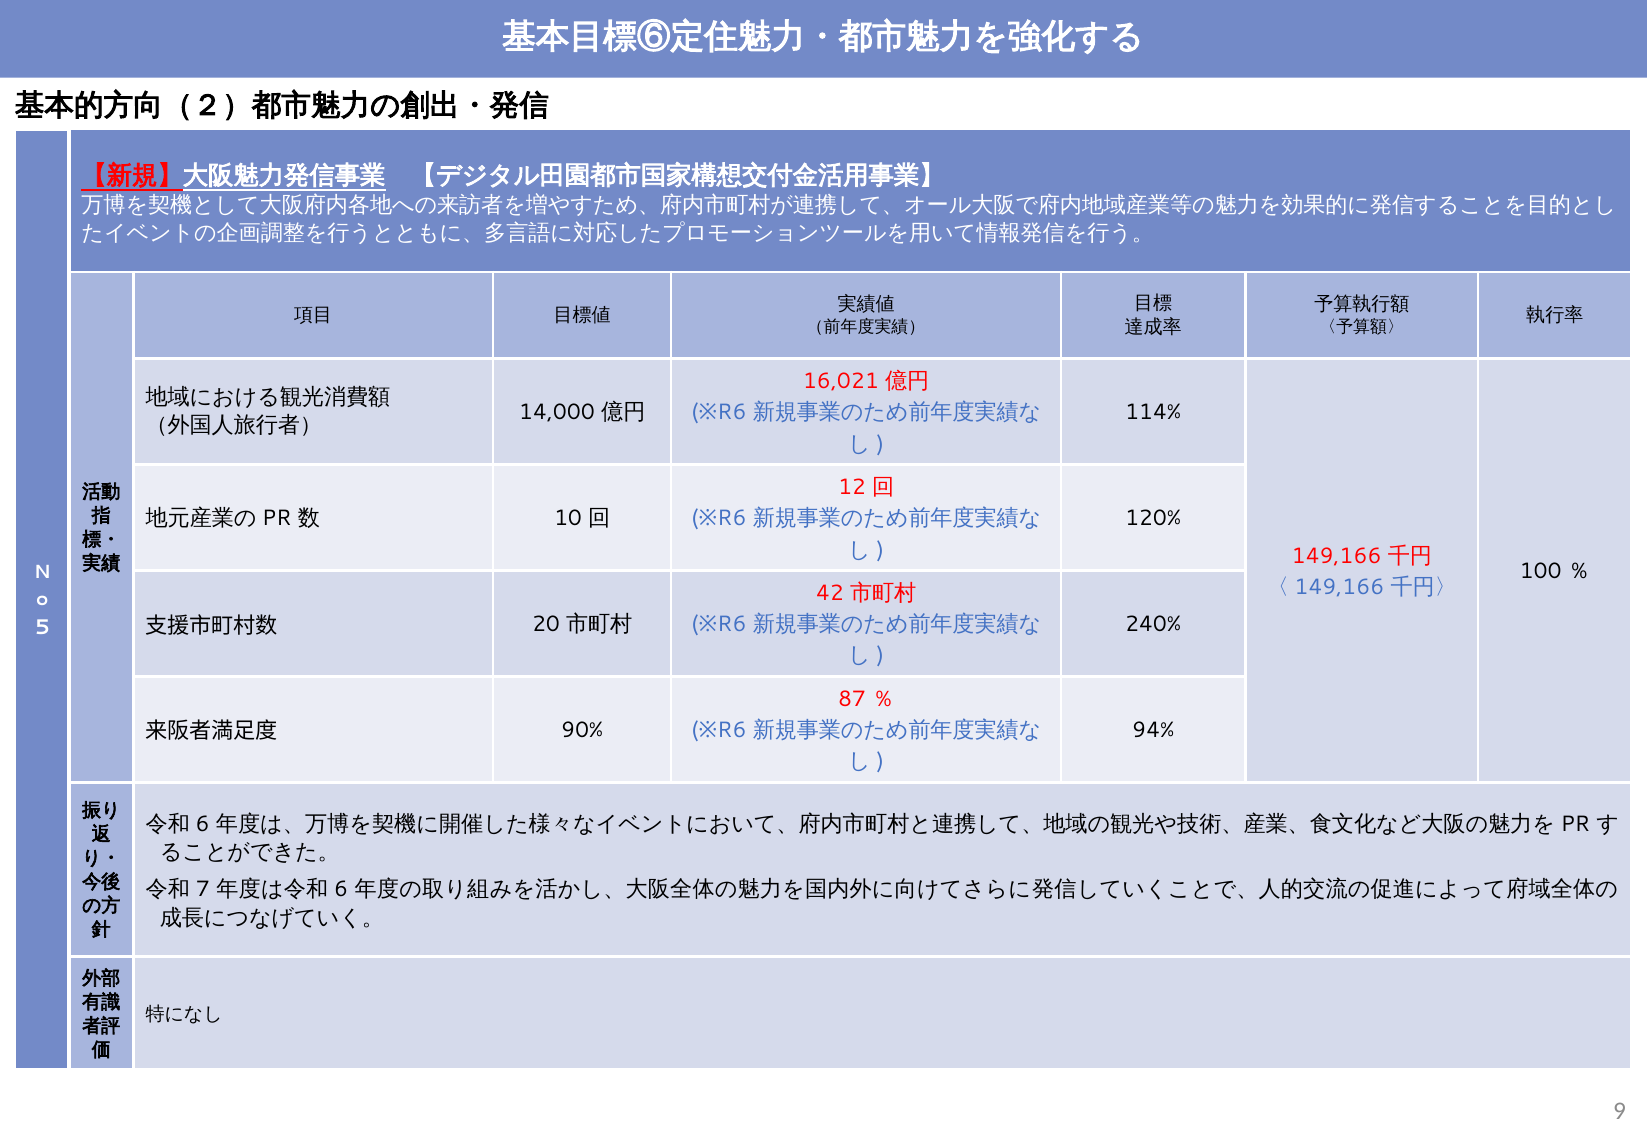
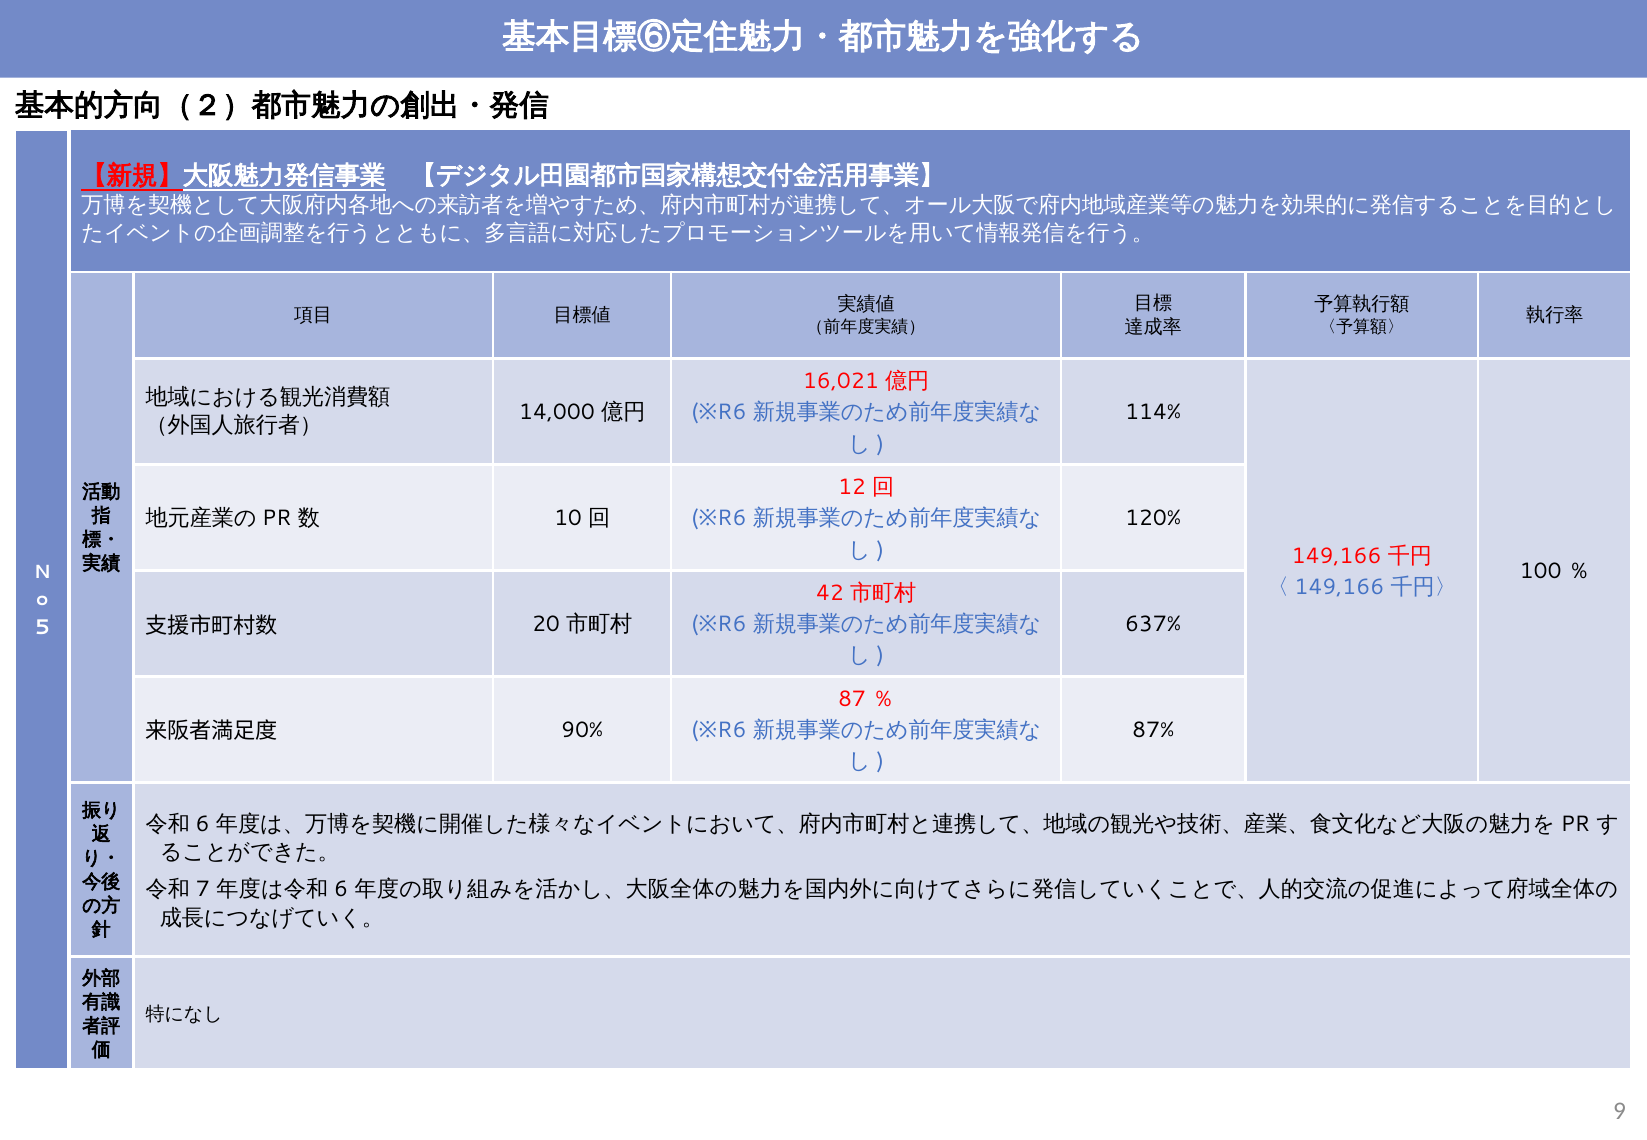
240%: 240% -> 637% (1153, 625)
94%: 94% -> 87% (1153, 731)
